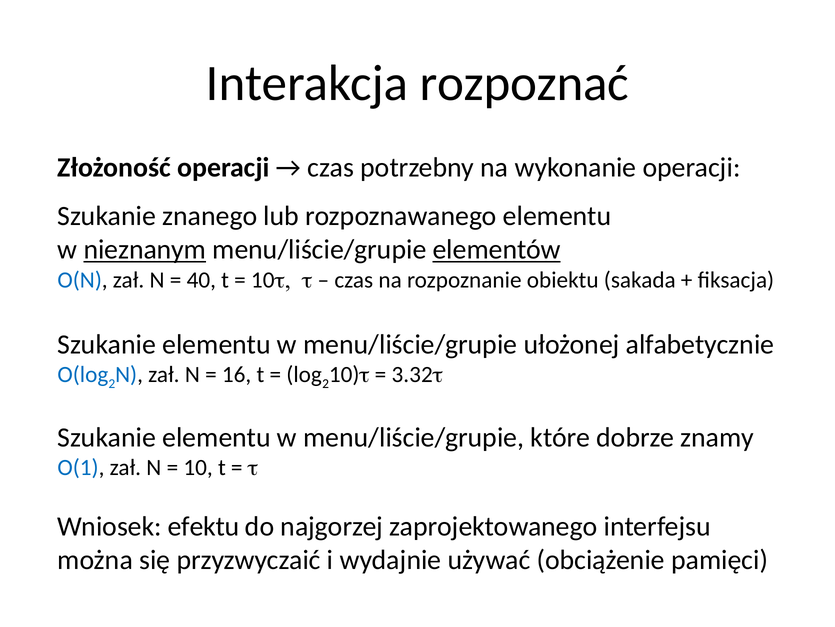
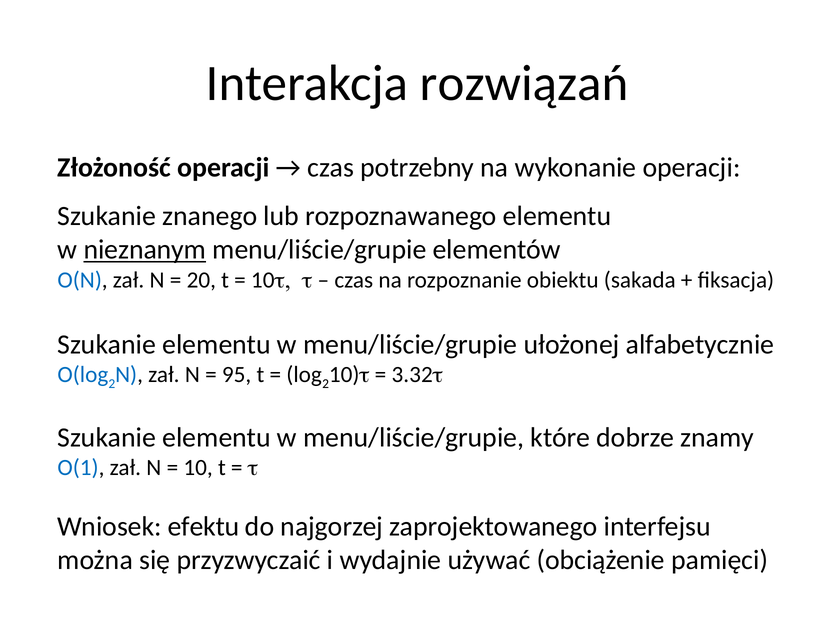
rozpoznać: rozpoznać -> rozwiązań (524, 83)
elementów underline: present -> none (497, 249)
40: 40 -> 20 (201, 280)
16: 16 -> 95 (237, 374)
